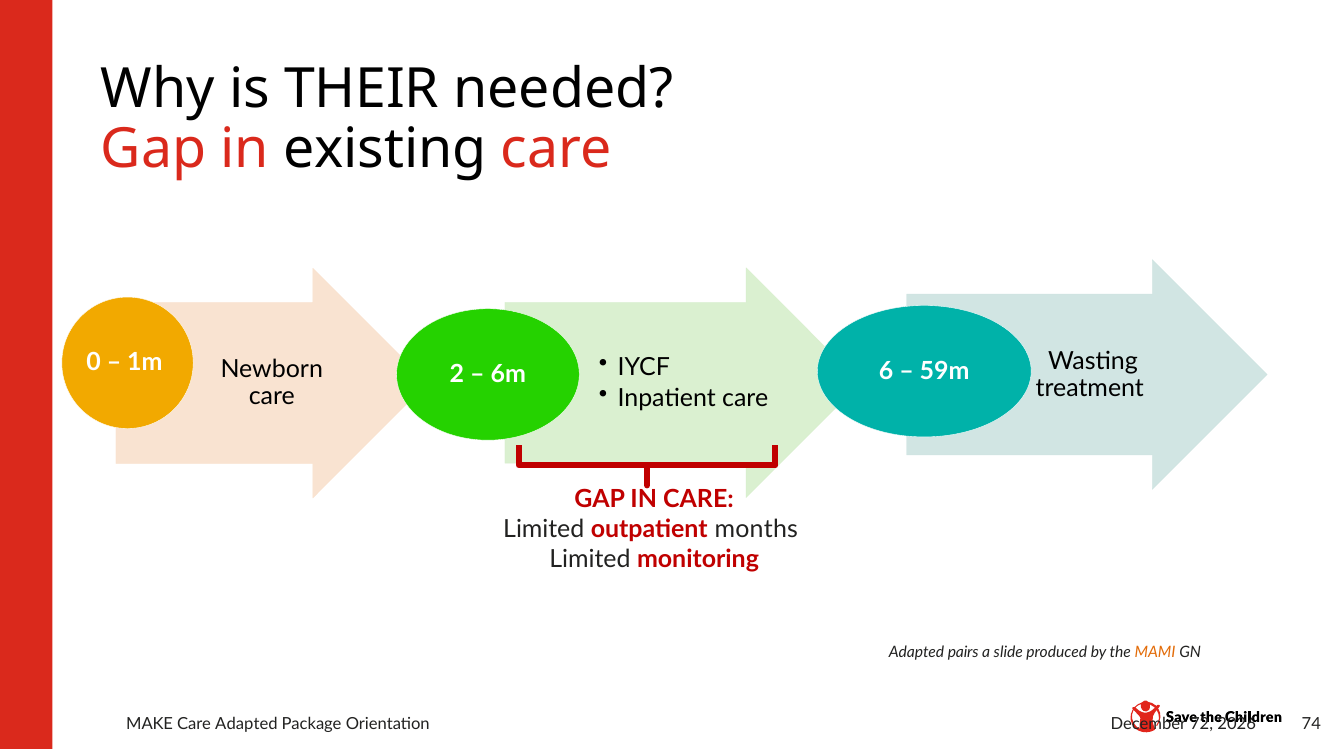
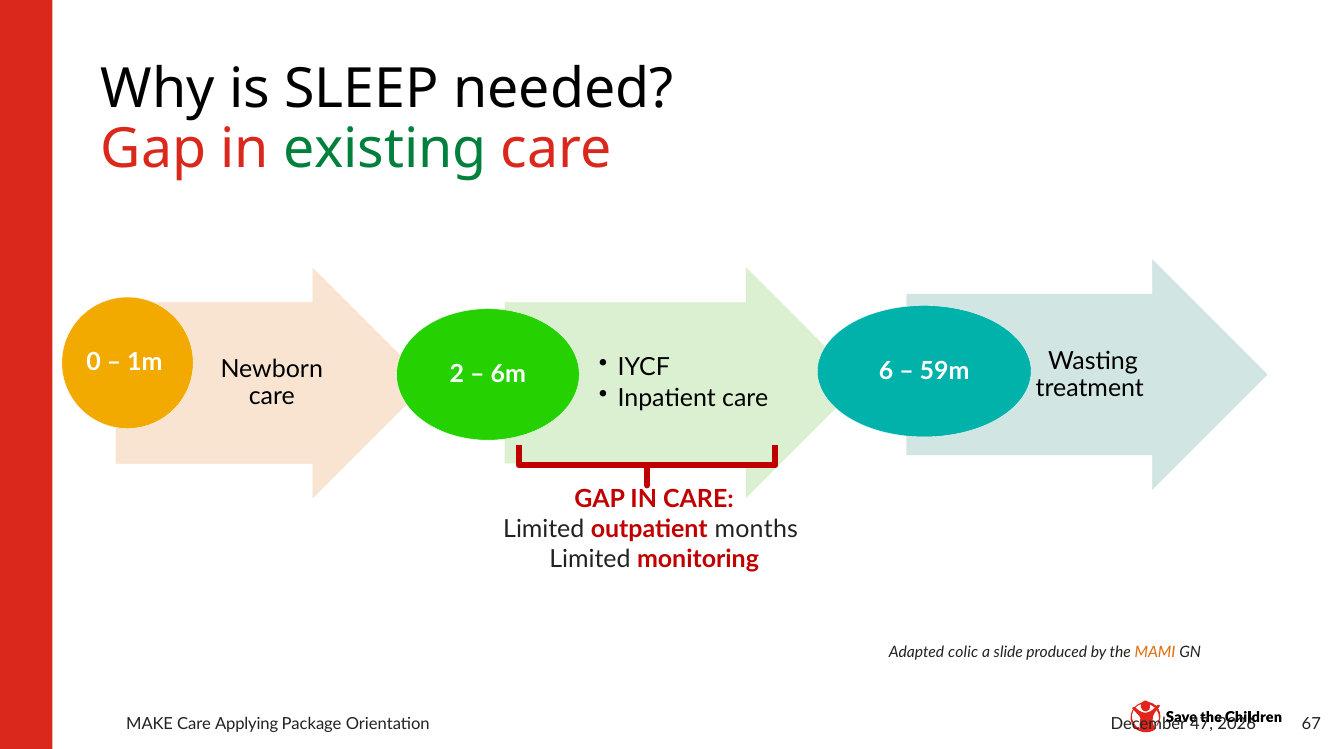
THEIR: THEIR -> SLEEP (362, 89)
existing colour: black -> green (385, 149)
pairs: pairs -> colic (963, 652)
Care Adapted: Adapted -> Applying (247, 724)
72: 72 -> 47 (1202, 724)
74: 74 -> 67 (1311, 724)
